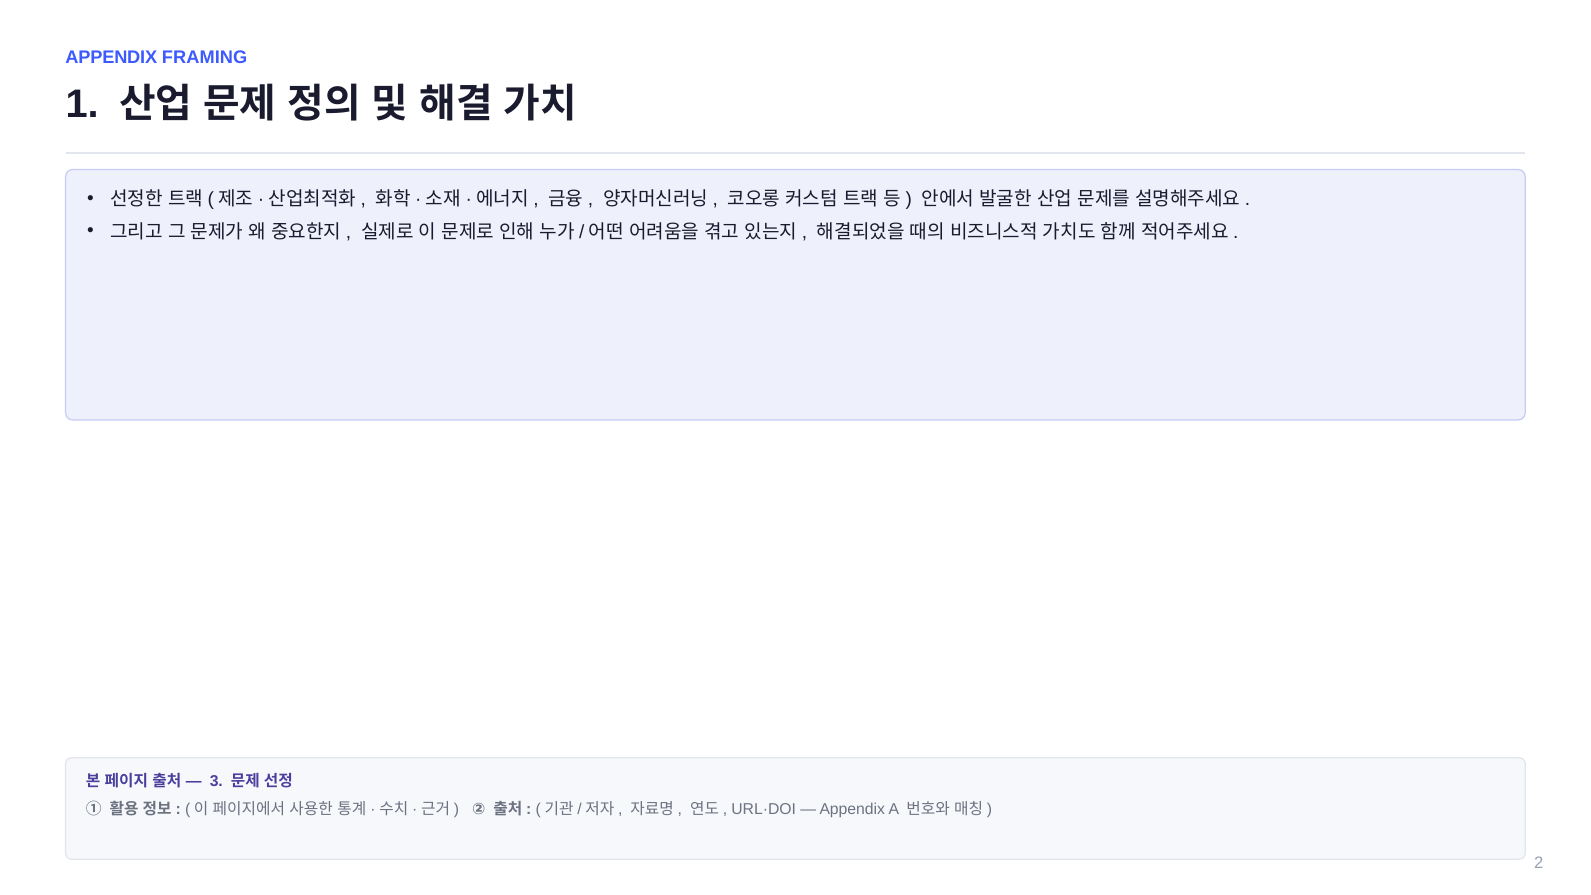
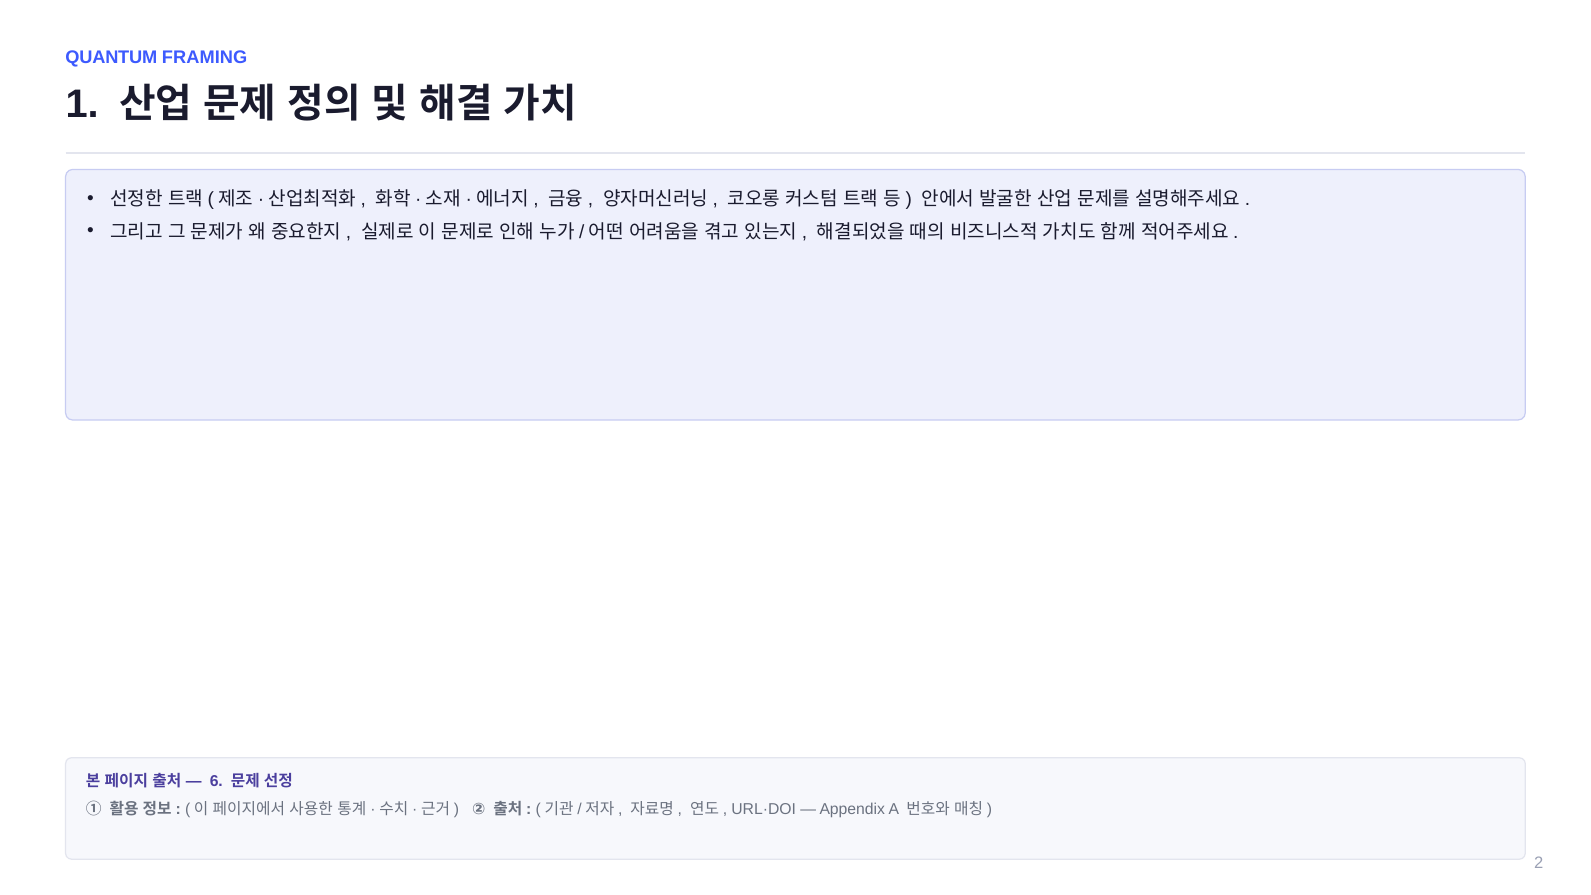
APPENDIX: APPENDIX -> QUANTUM (111, 57)
3: 3 -> 6 (216, 781)
